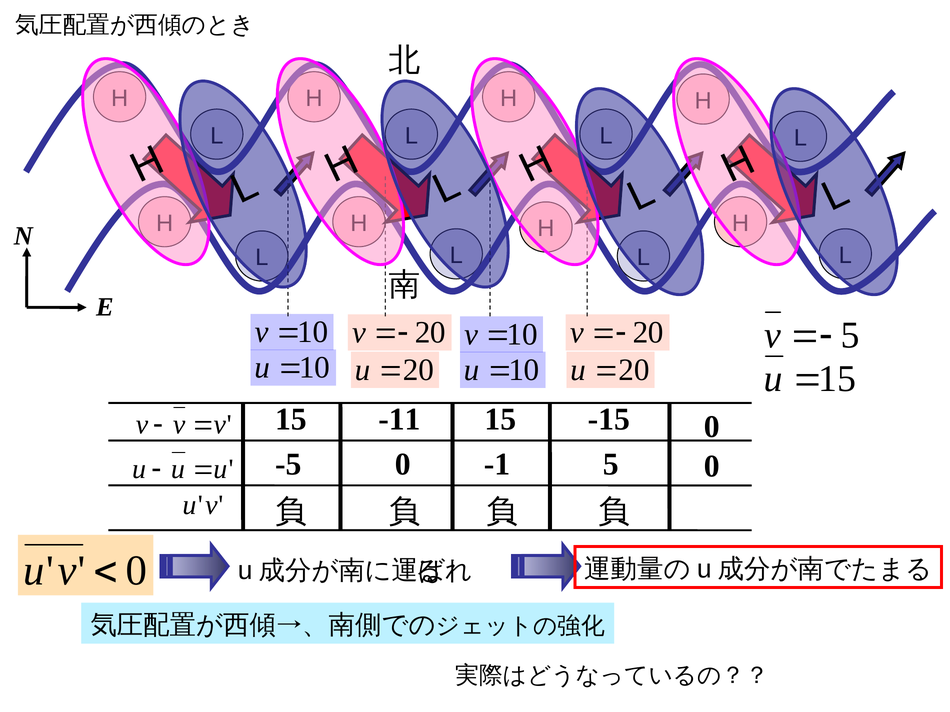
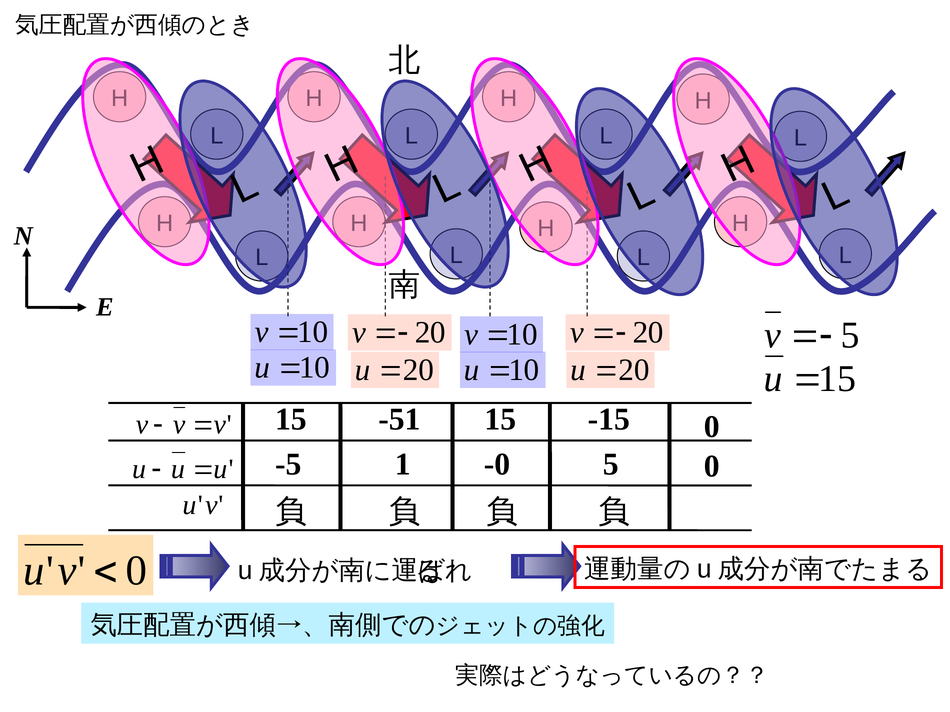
-11: -11 -> -51 (399, 420)
-5 0: 0 -> 1 (403, 464)
-1: -1 -> -0 (497, 465)
